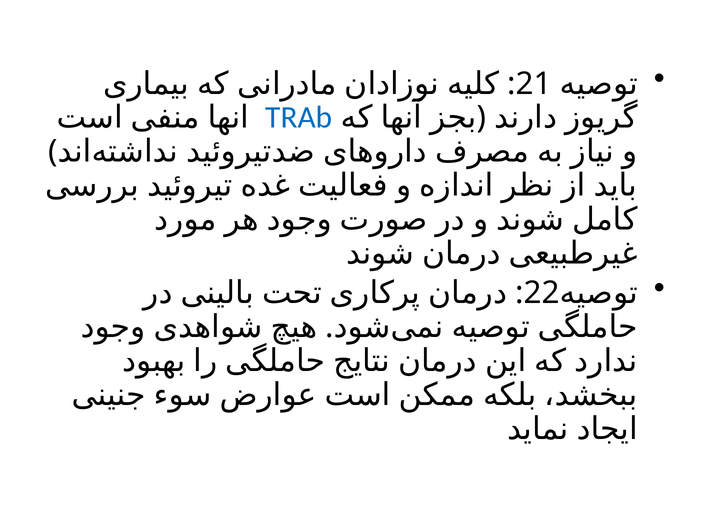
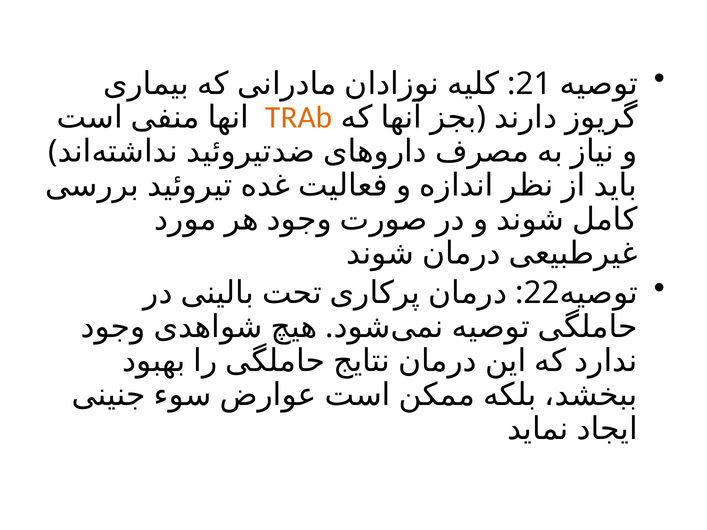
TRAb colour: blue -> orange (299, 118)
